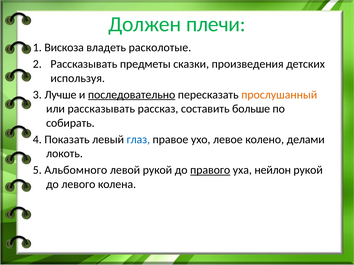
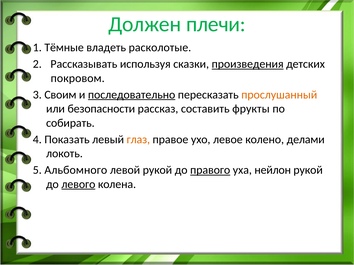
Вискоза: Вискоза -> Тёмные (64, 48)
предметы: предметы -> используя (145, 64)
произведения underline: none -> present (248, 64)
используя: используя -> покровом (78, 78)
Лучше: Лучше -> Своим (60, 95)
или рассказывать: рассказывать -> безопасности (101, 109)
больше: больше -> фрукты (251, 109)
глаз colour: blue -> orange (138, 140)
левого underline: none -> present (78, 185)
